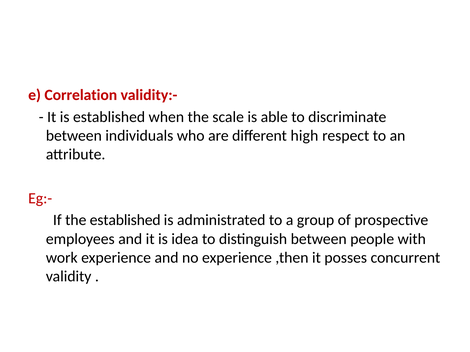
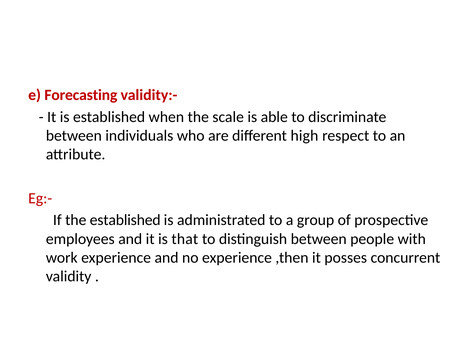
Correlation: Correlation -> Forecasting (81, 95)
idea: idea -> that (185, 239)
